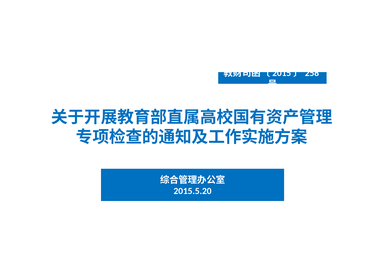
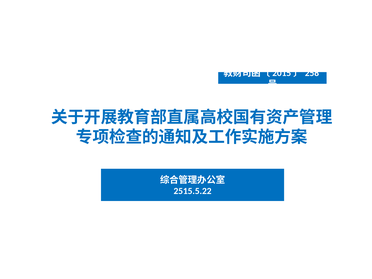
2015.5.20: 2015.5.20 -> 2515.5.22 (193, 191)
